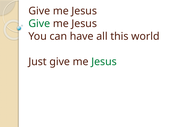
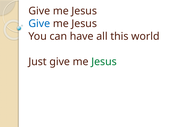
Give colour: green -> blue (39, 24)
